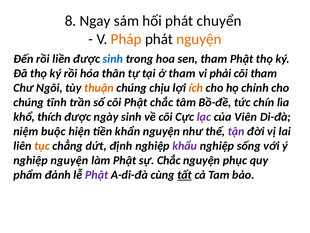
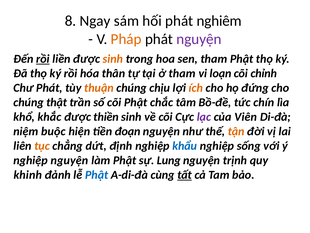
chuyển: chuyển -> nghiêm (219, 21)
nguyện colour: orange -> purple (199, 39)
rồi underline: none -> present (43, 59)
sinh colour: blue -> orange (113, 59)
phải: phải -> loạn (221, 73)
cõi tham: tham -> chỉnh (264, 73)
Chư Ngôi: Ngôi -> Phát (49, 88)
chỉnh: chỉnh -> đứng (255, 88)
tĩnh: tĩnh -> thật (57, 102)
thích: thích -> khắc (49, 117)
ngày: ngày -> thiền (106, 117)
khẩn: khẩn -> đoạn (128, 131)
tận colour: purple -> orange (236, 131)
khẩu colour: purple -> blue (185, 146)
sự Chắc: Chắc -> Lung (169, 160)
phục: phục -> trịnh (235, 160)
phẩm: phẩm -> khinh (28, 175)
Phật colour: purple -> blue (97, 175)
